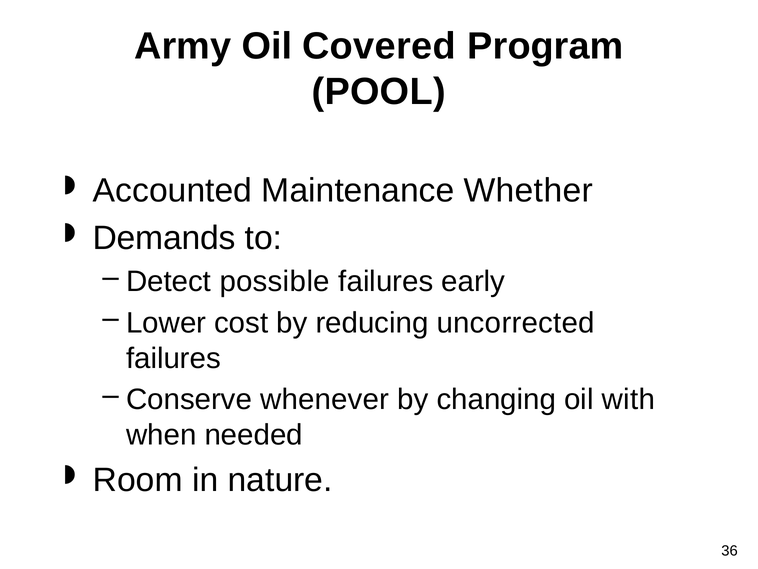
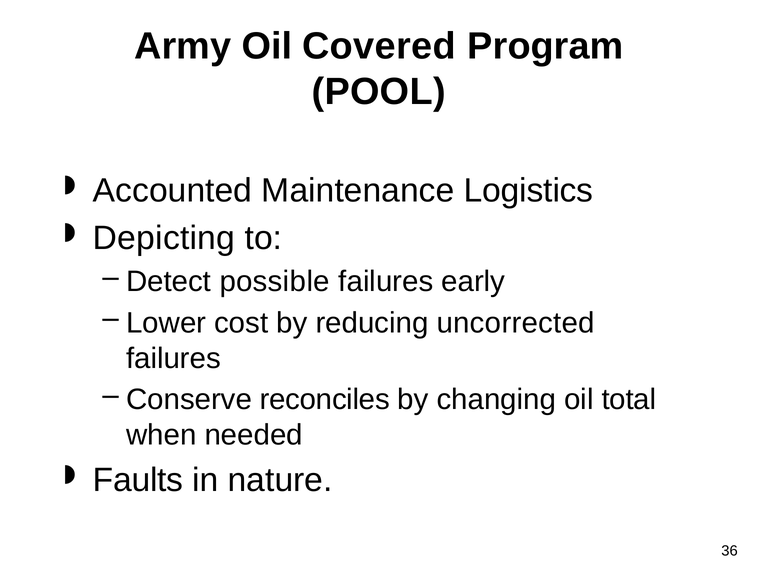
Whether: Whether -> Logistics (529, 191)
Demands: Demands -> Depicting (164, 238)
whenever: whenever -> reconciles (325, 399)
with: with -> total (629, 399)
Room: Room -> Faults (138, 480)
